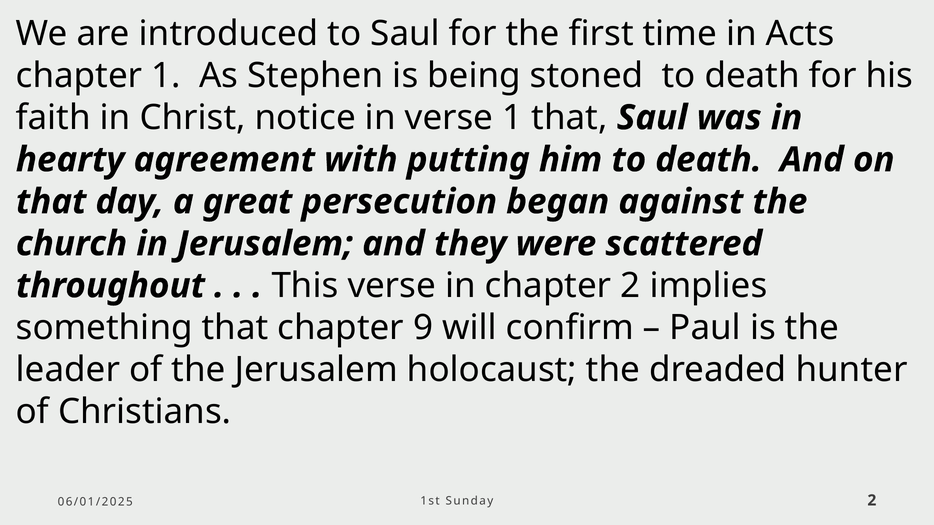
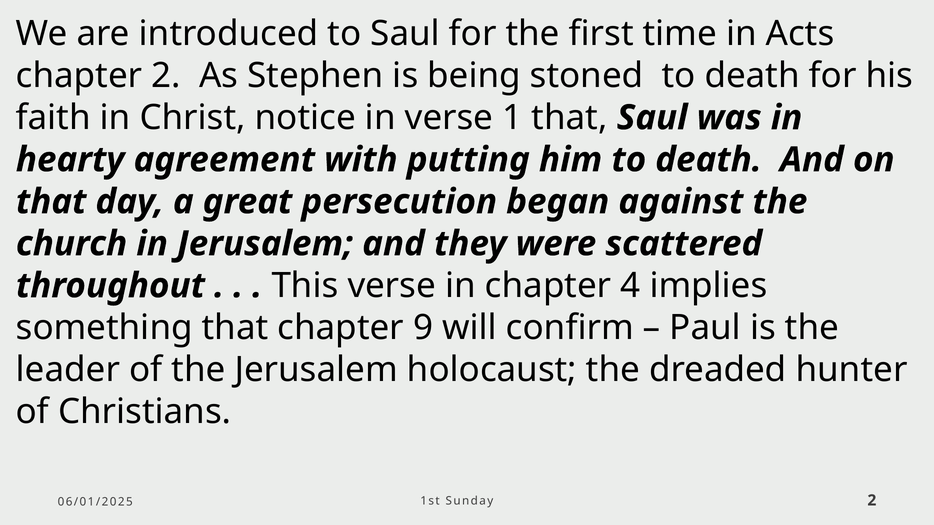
chapter 1: 1 -> 2 (166, 76)
chapter 2: 2 -> 4 (631, 286)
